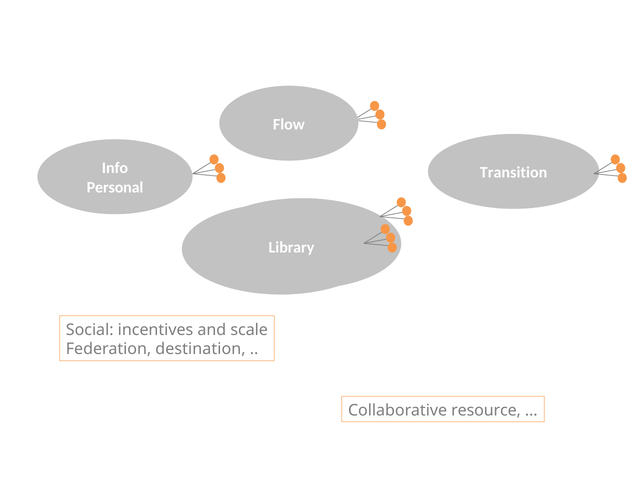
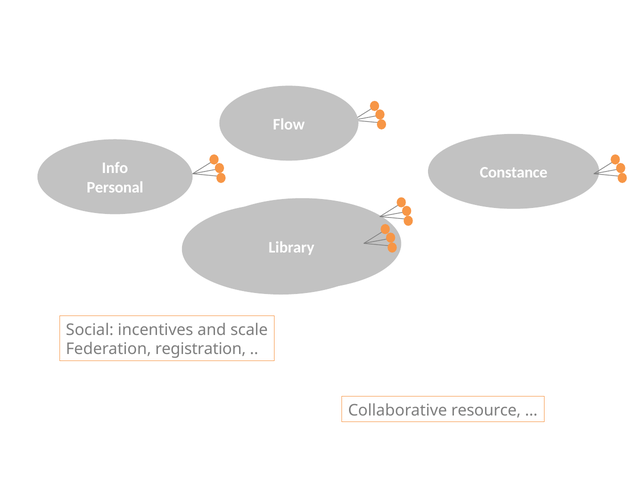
Transition: Transition -> Constance (514, 172)
destination: destination -> registration (201, 349)
